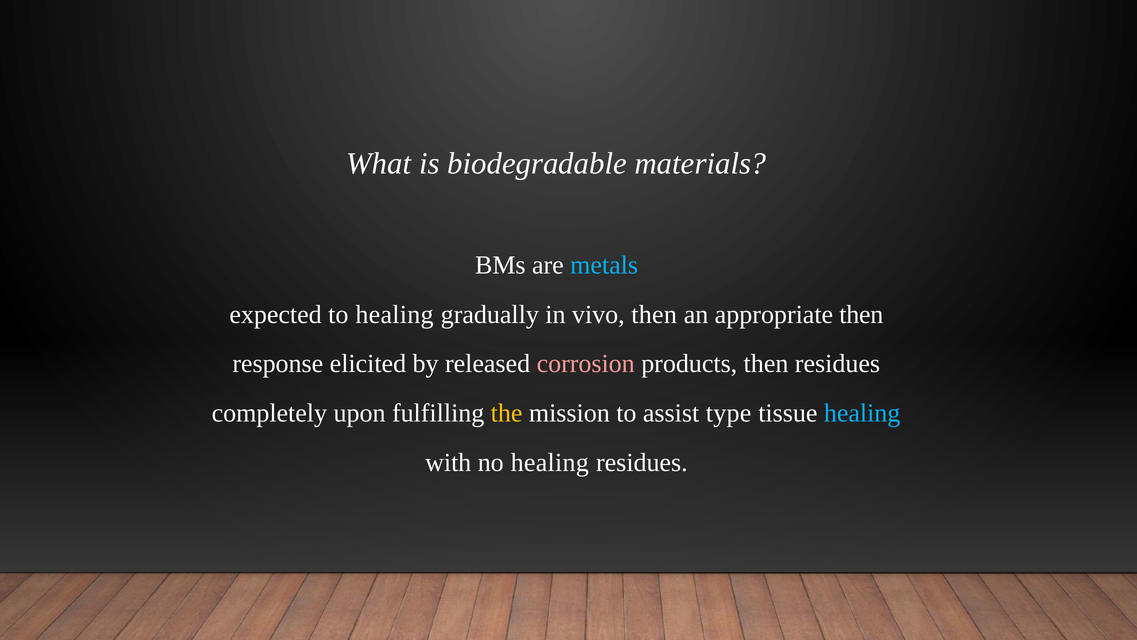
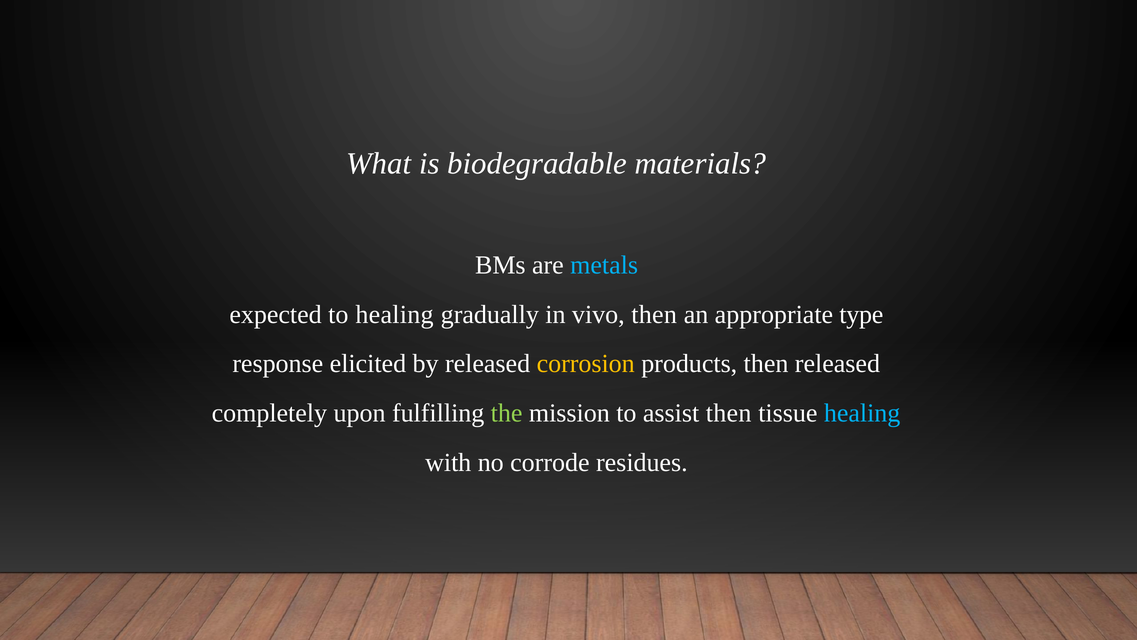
appropriate then: then -> type (861, 314)
corrosion colour: pink -> yellow (586, 364)
then residues: residues -> released (837, 364)
the colour: yellow -> light green (507, 413)
assist type: type -> then (729, 413)
no healing: healing -> corrode (550, 462)
